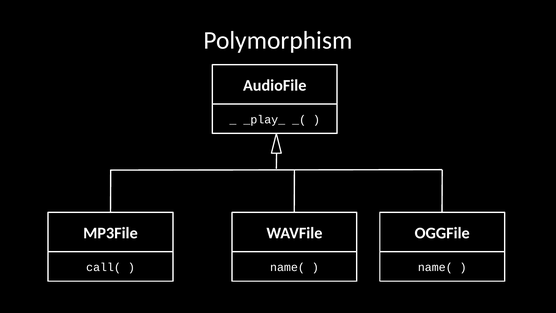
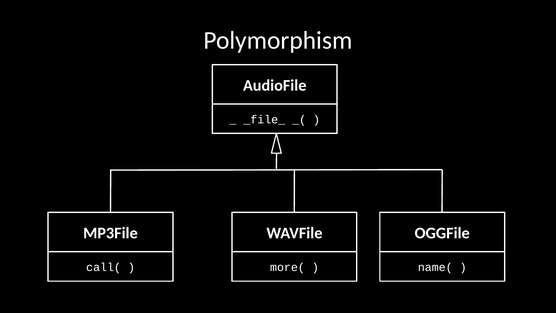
_play_: _play_ -> _file_ (264, 120)
name(: name( -> more( (287, 267)
